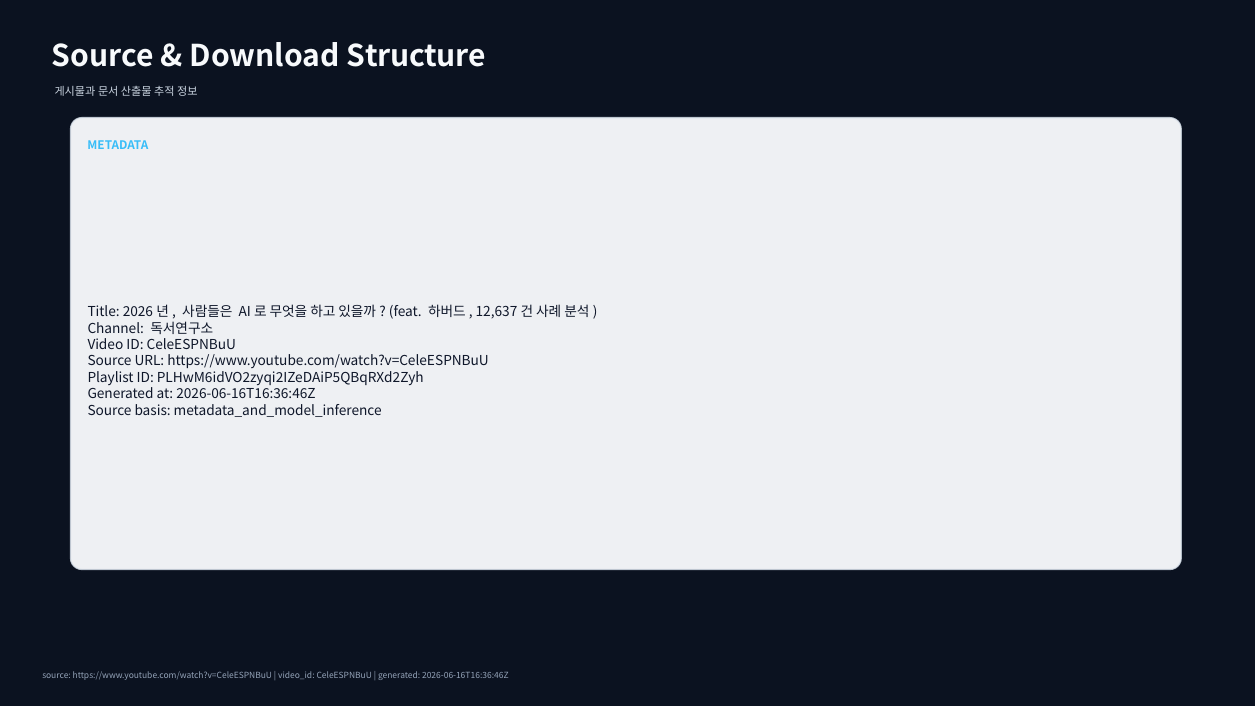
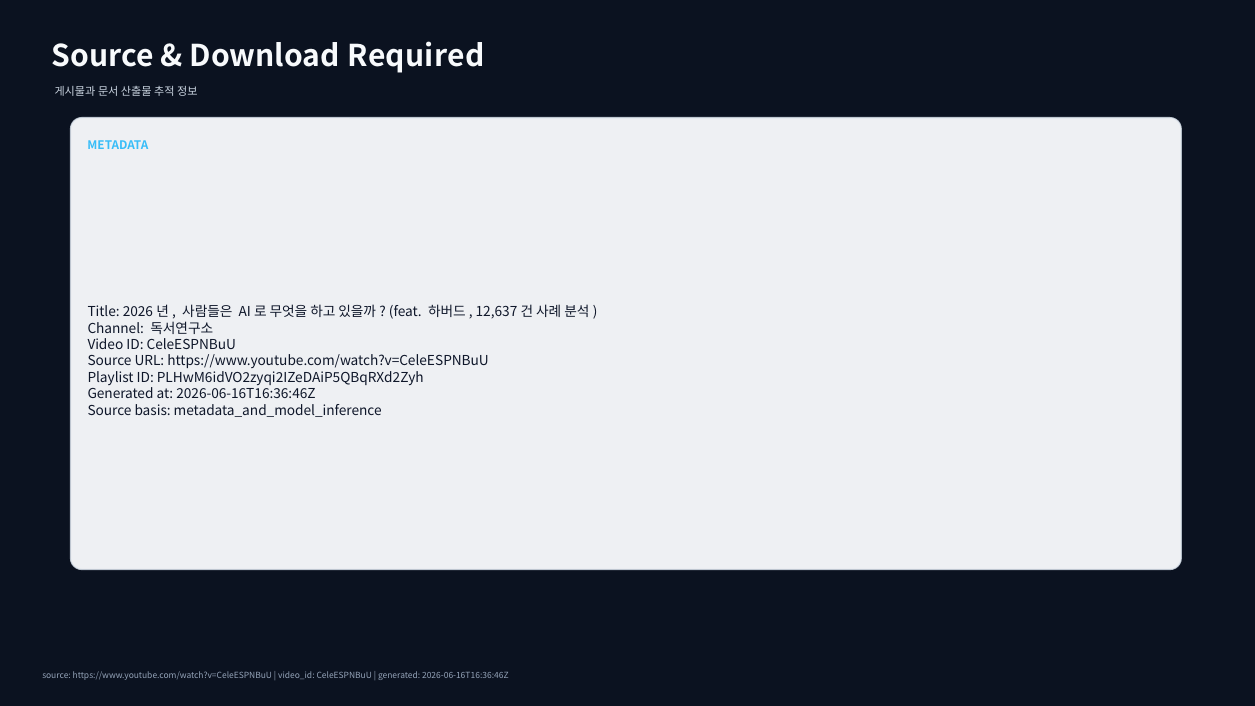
Structure: Structure -> Required (416, 56)
